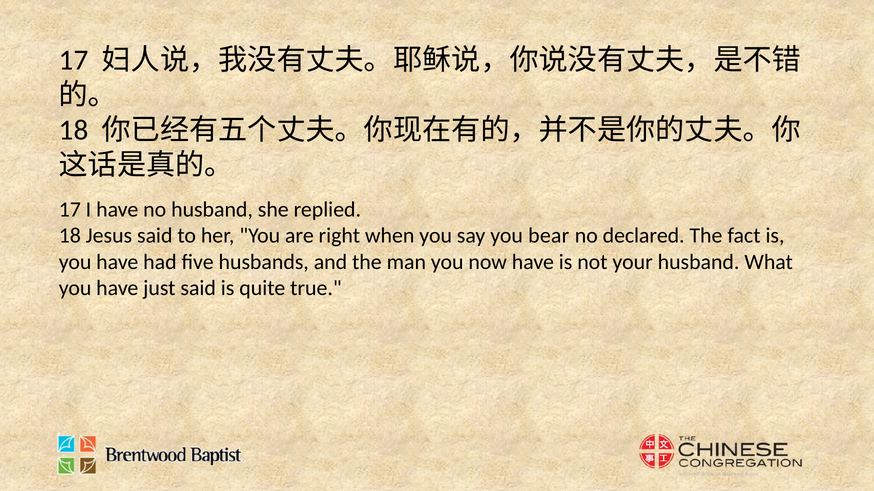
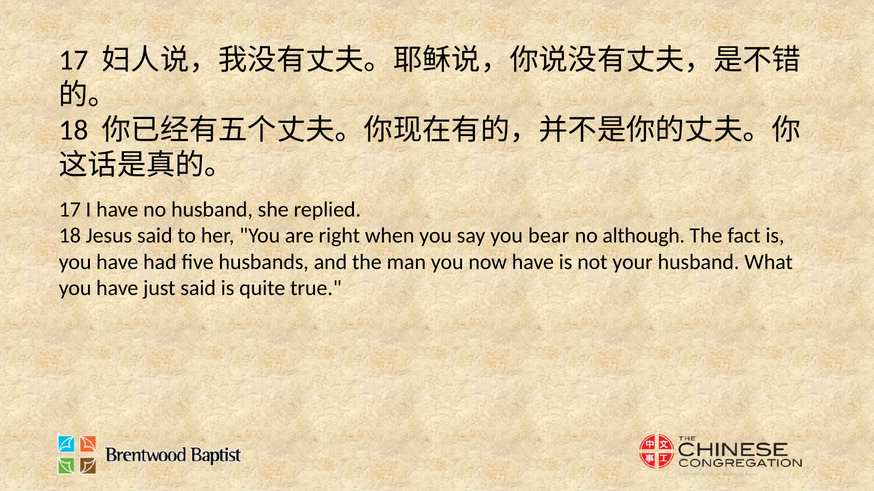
declared: declared -> although (644, 236)
